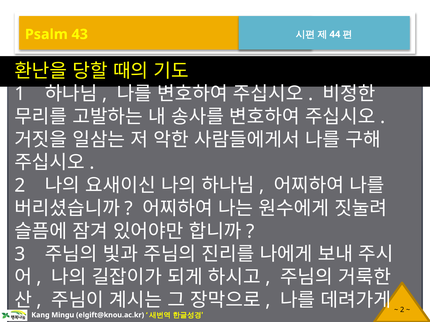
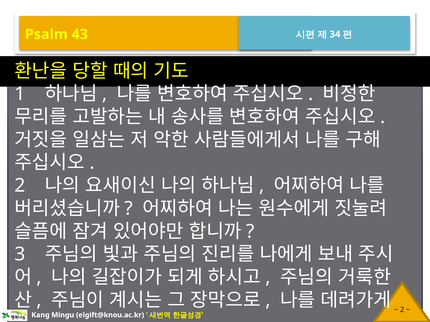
44: 44 -> 34 (335, 34)
